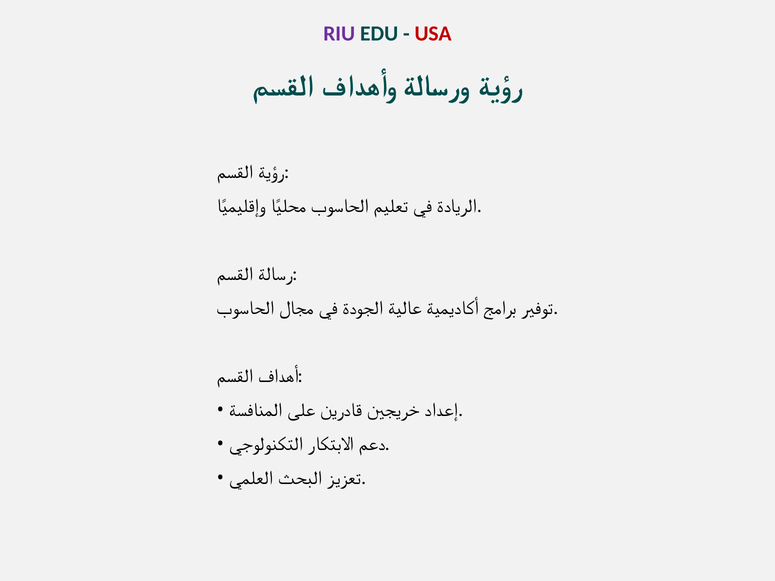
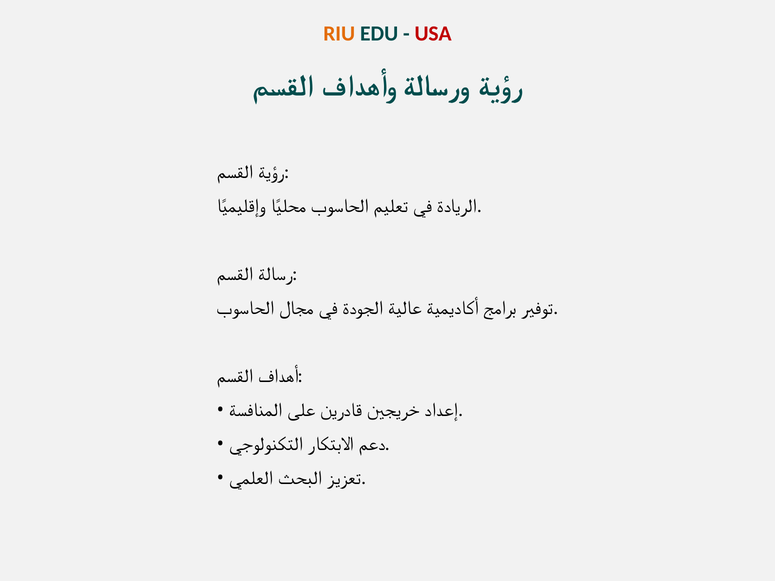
RIU colour: purple -> orange (339, 34)
